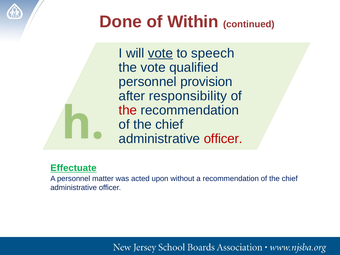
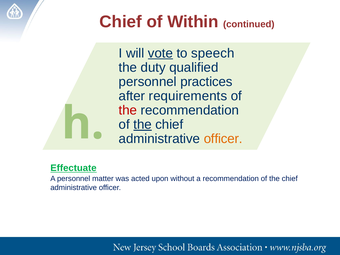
Done: Done -> Chief (121, 22)
the vote: vote -> duty (153, 68)
provision: provision -> practices (206, 82)
responsibility: responsibility -> requirements (188, 96)
the underline: none -> present (143, 125)
officer colour: red -> orange (223, 139)
